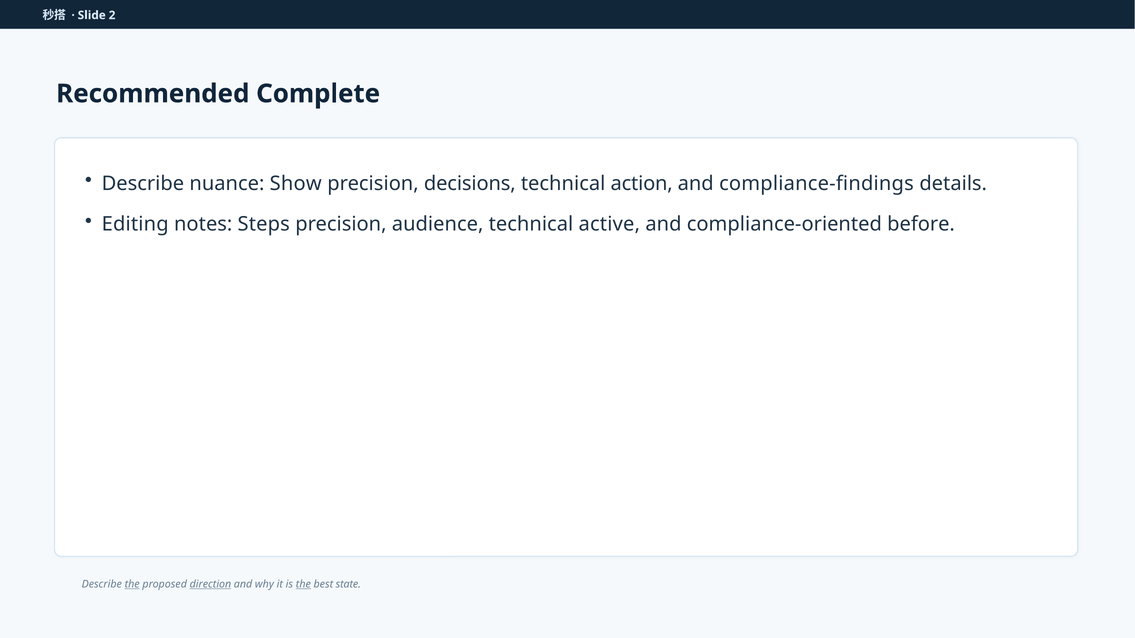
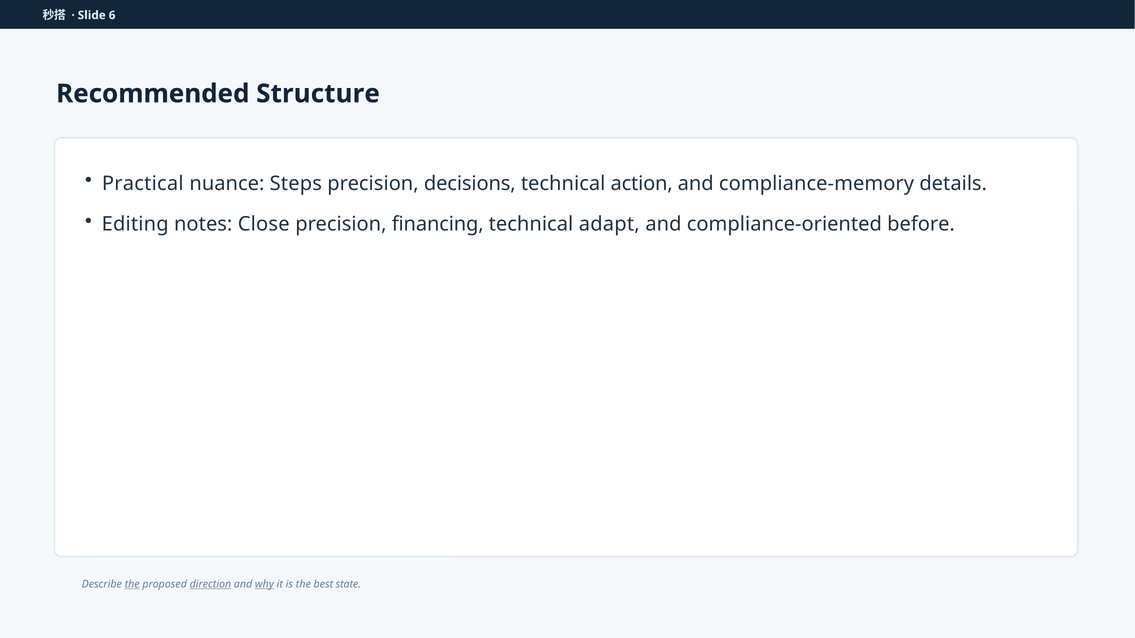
2: 2 -> 6 (112, 15)
Complete: Complete -> Structure (318, 94)
Describe: Describe -> Practical (143, 184)
Show: Show -> Steps (296, 184)
compliance-findings: compliance-findings -> compliance-memory (817, 184)
Steps: Steps -> Close (264, 224)
audience: audience -> financing (438, 224)
active: active -> adapt (609, 224)
why underline: none -> present (264, 585)
the underline: present -> none (303, 585)
